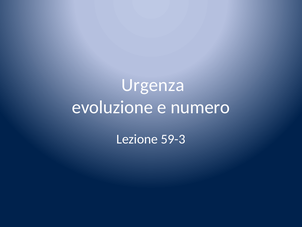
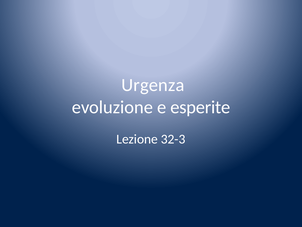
numero: numero -> esperite (200, 107)
59-3: 59-3 -> 32-3 (173, 139)
